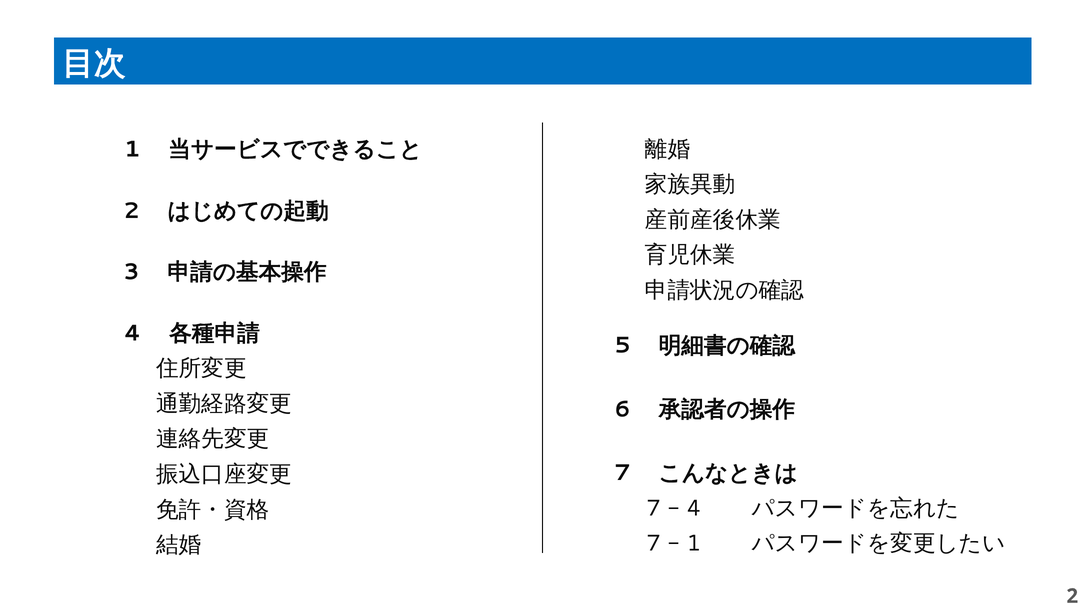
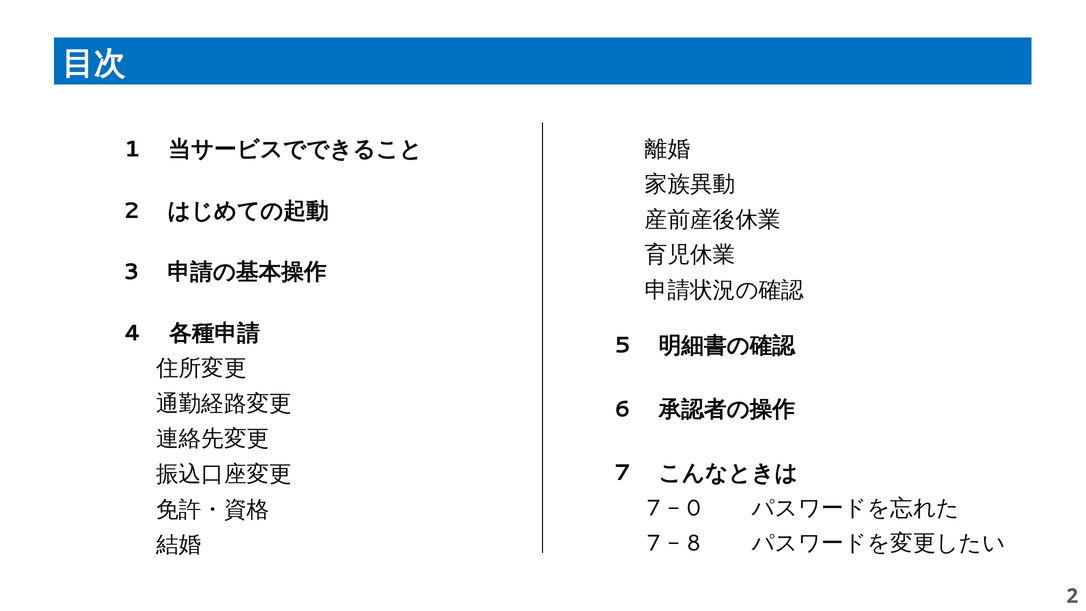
4: 4 -> 0 (694, 508)
1: 1 -> 8 (694, 543)
